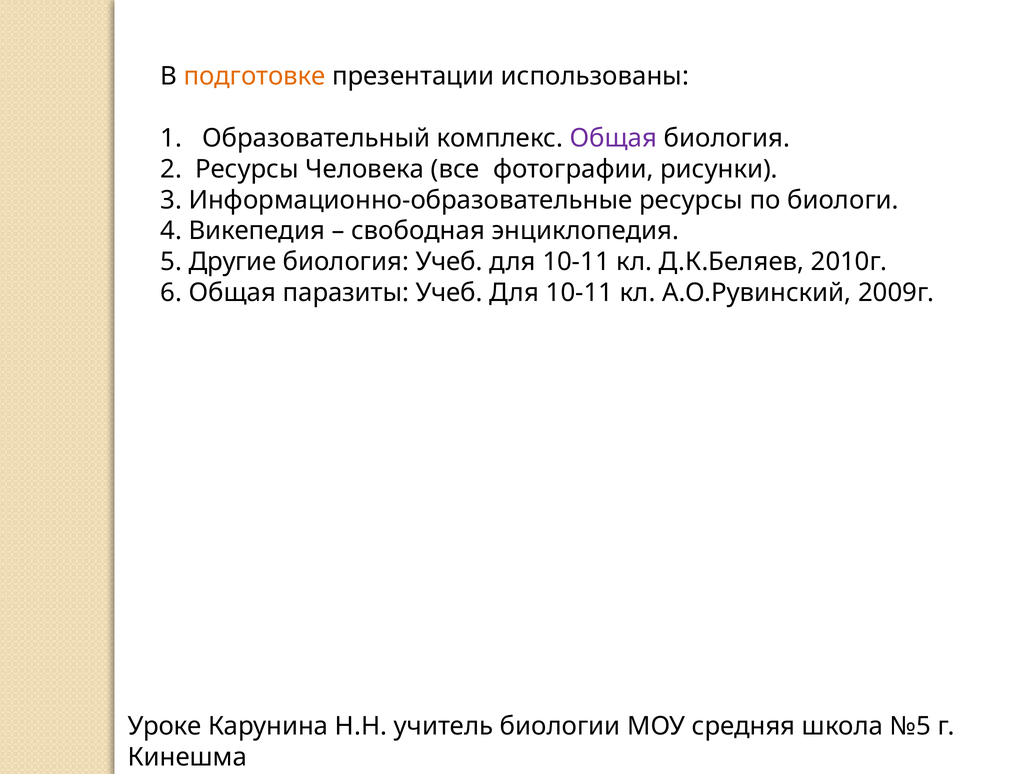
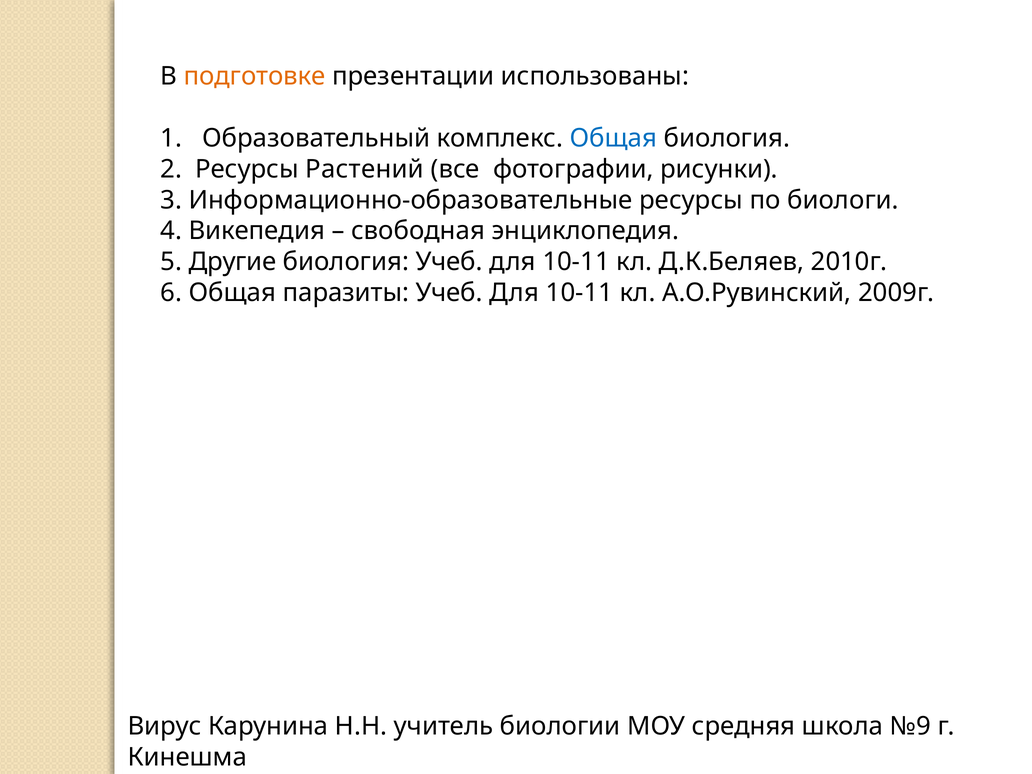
Общая colour: purple -> blue (613, 138)
Человека: Человека -> Растений (365, 169)
Уроке: Уроке -> Вирус (165, 726)
№5: №5 -> №9 (910, 726)
